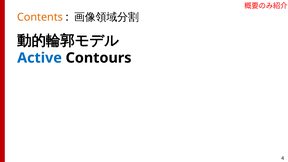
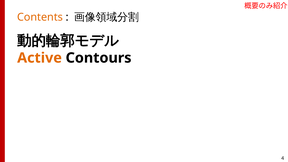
Active colour: blue -> orange (40, 58)
